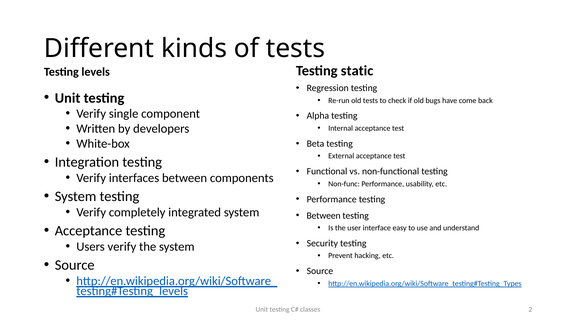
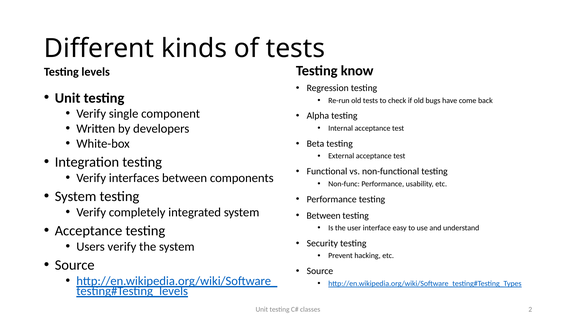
static: static -> know (357, 71)
